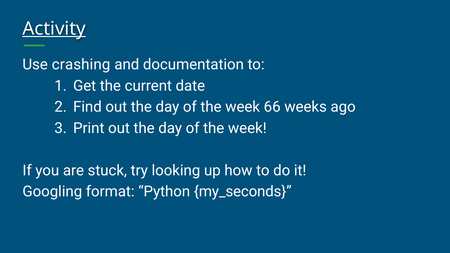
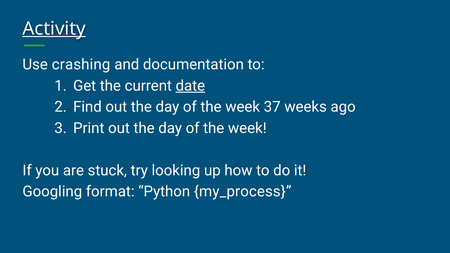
date underline: none -> present (190, 86)
66: 66 -> 37 (272, 107)
my_seconds: my_seconds -> my_process (243, 192)
